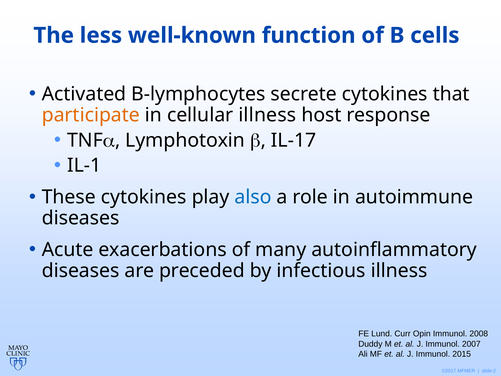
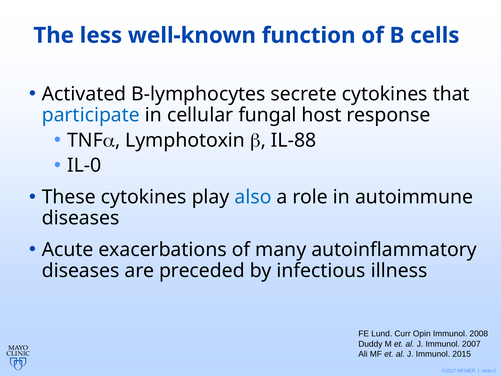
participate colour: orange -> blue (91, 115)
cellular illness: illness -> fungal (267, 115)
IL-17: IL-17 -> IL-88 (294, 140)
IL-1: IL-1 -> IL-0 (84, 165)
